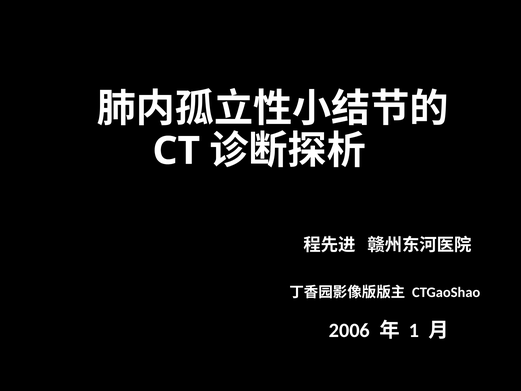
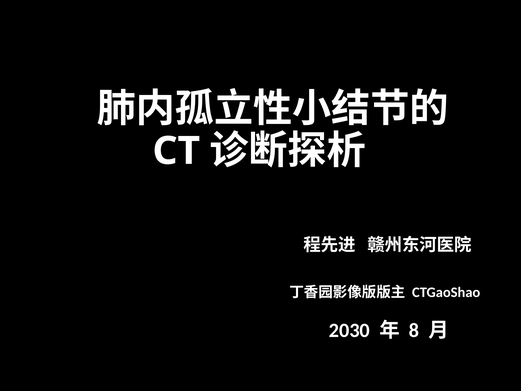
2006: 2006 -> 2030 (349, 330)
1: 1 -> 8 (414, 330)
